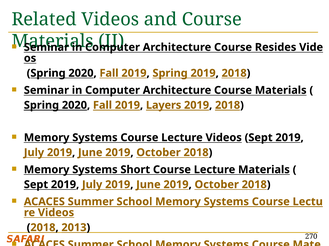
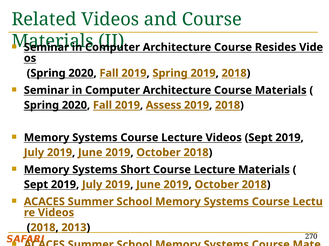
Layers: Layers -> Assess (164, 105)
